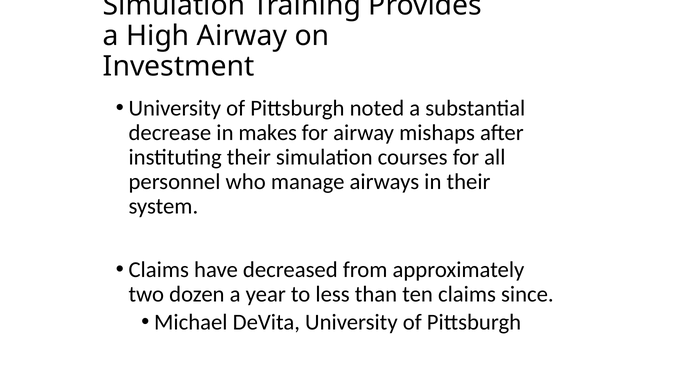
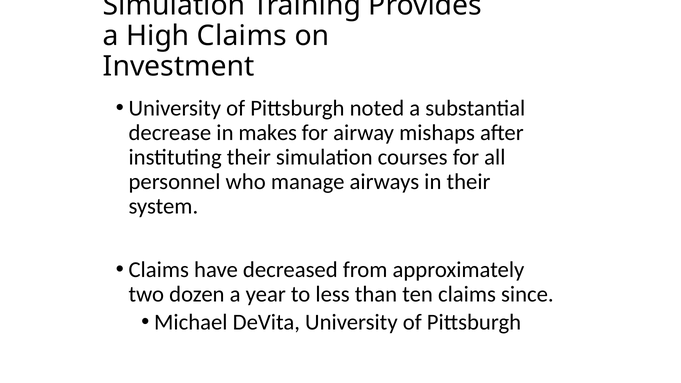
High Airway: Airway -> Claims (242, 36)
